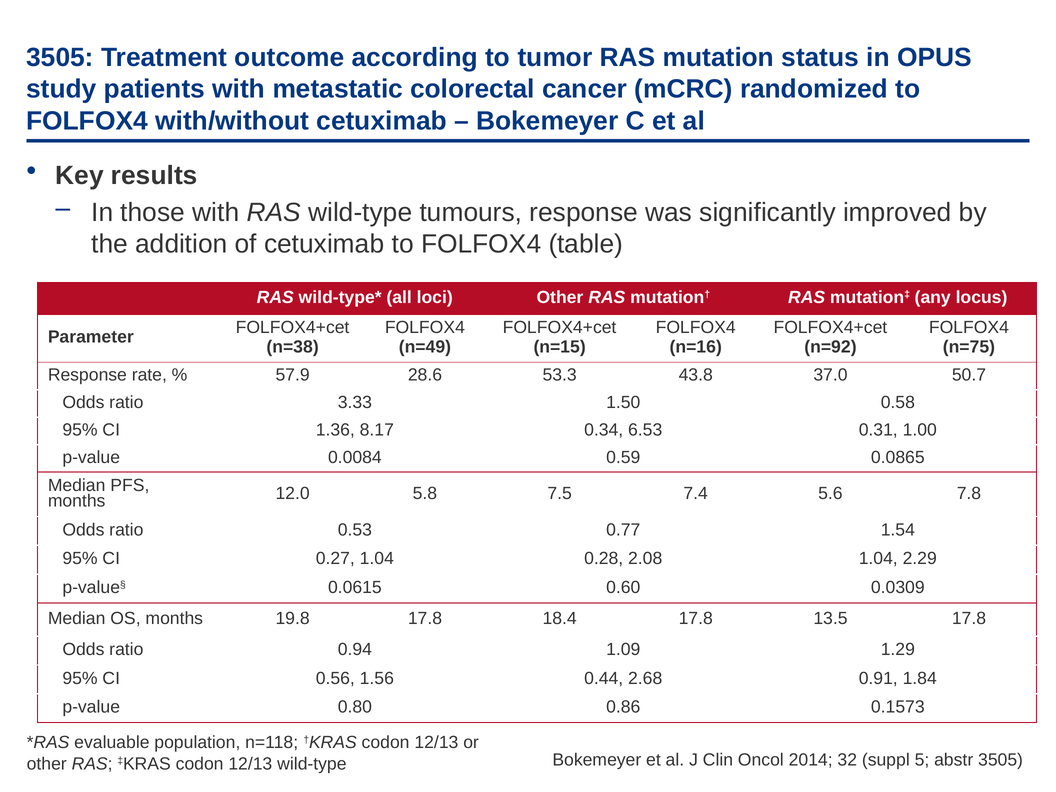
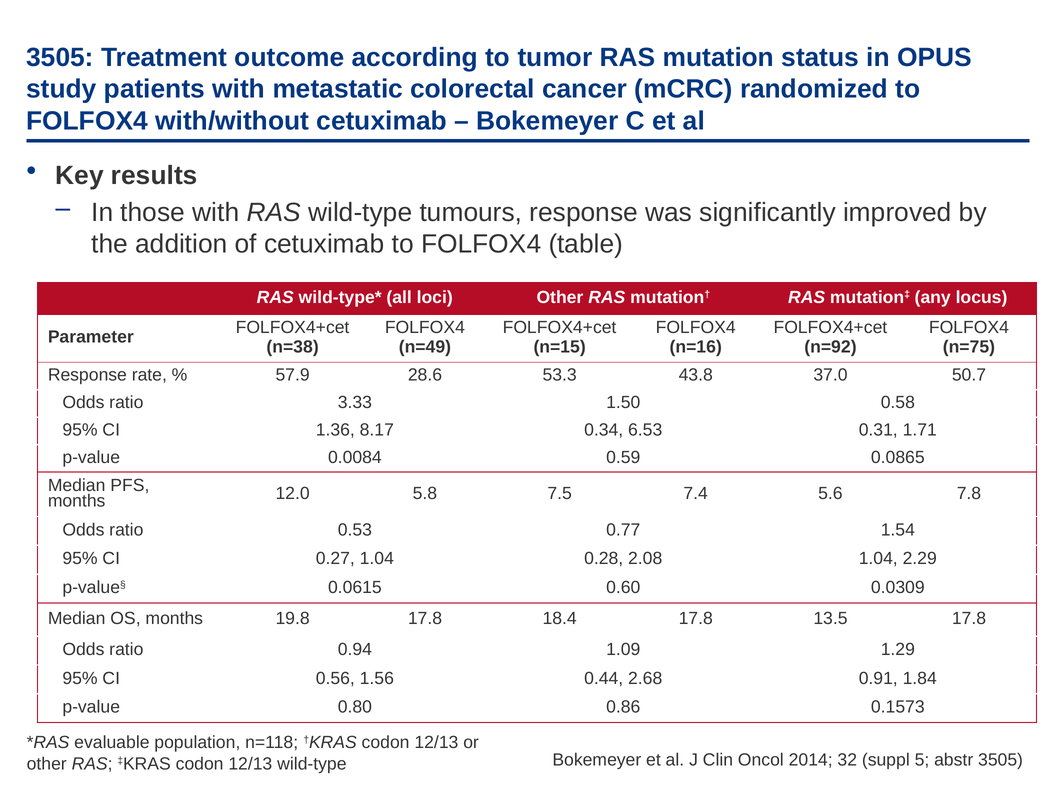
1.00: 1.00 -> 1.71 (920, 430)
